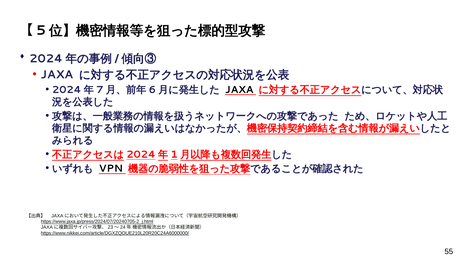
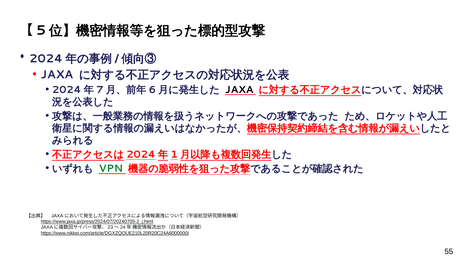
VPN colour: black -> green (111, 168)
